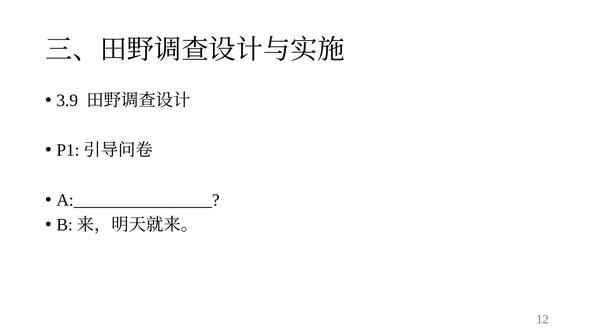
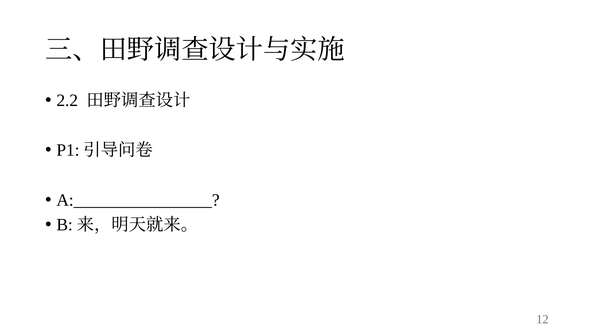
3.9: 3.9 -> 2.2 (67, 100)
